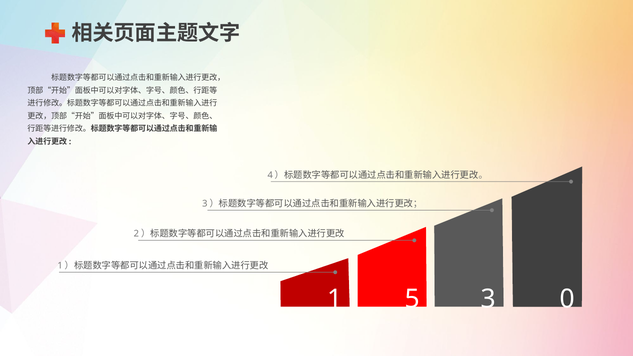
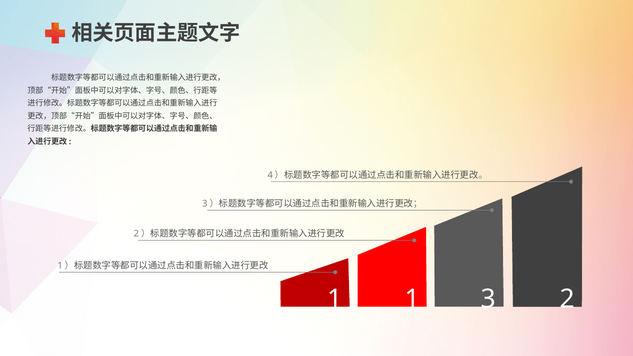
1 5: 5 -> 1 (412, 299)
0: 0 -> 2 (567, 299)
